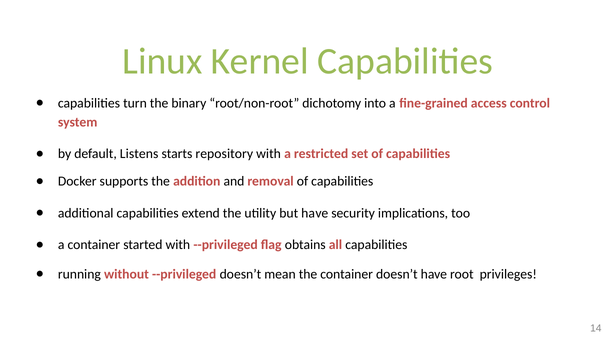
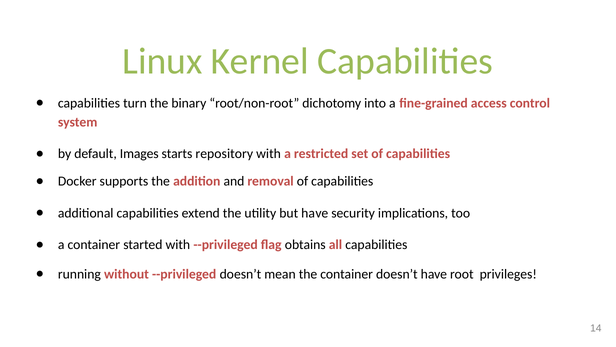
Listens: Listens -> Images (139, 154)
